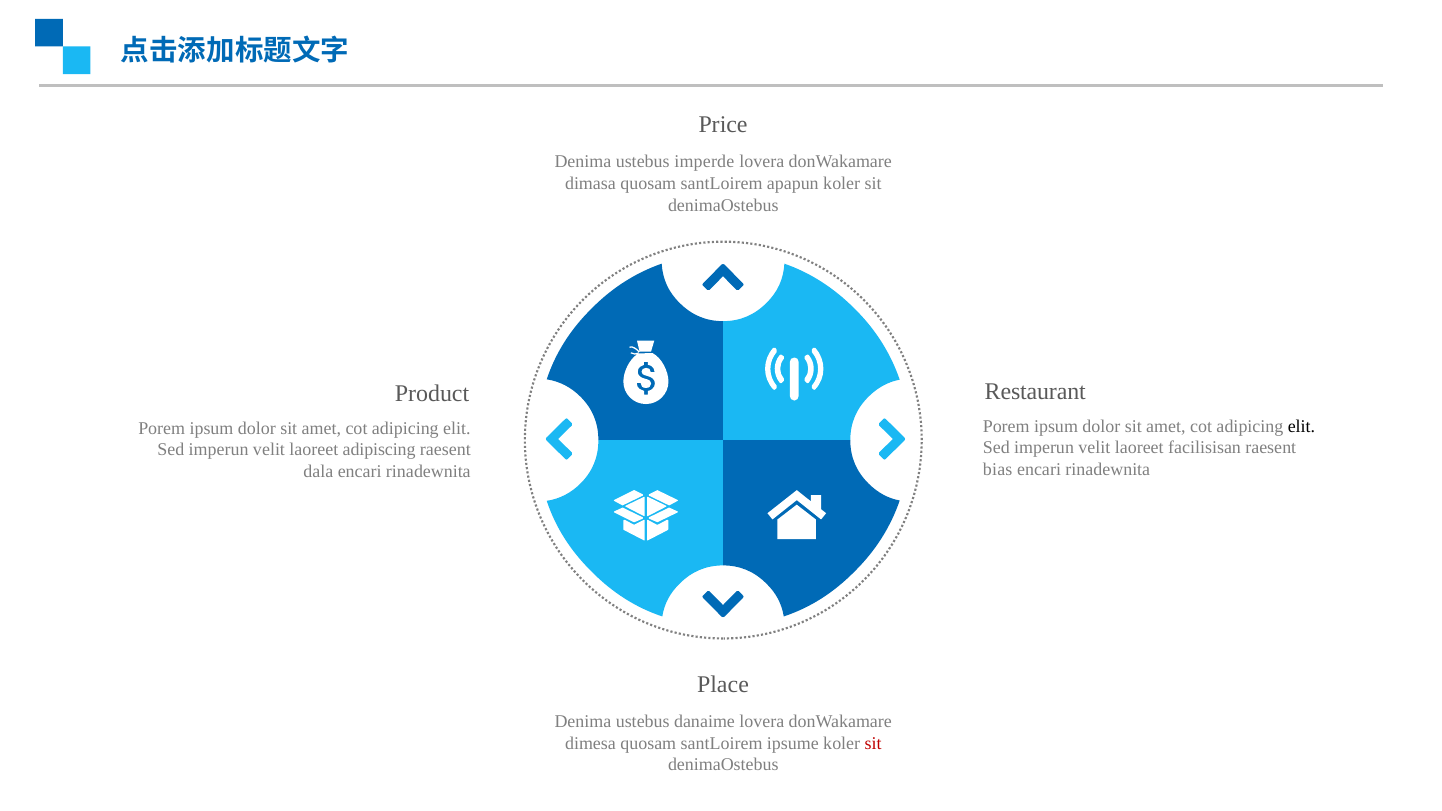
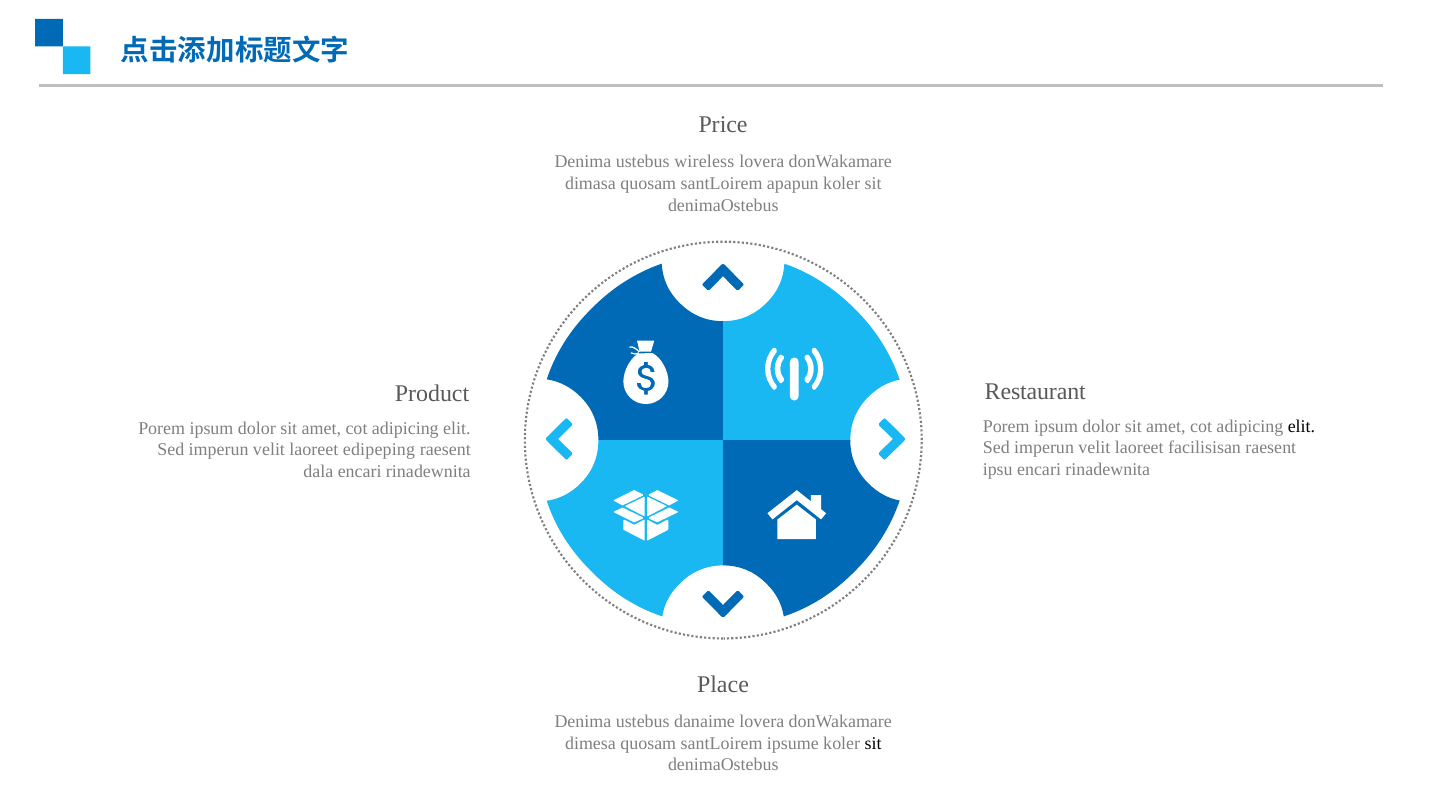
imperde: imperde -> wireless (704, 162)
adipiscing: adipiscing -> edipeping (379, 450)
bias: bias -> ipsu (998, 470)
sit colour: red -> black (873, 743)
